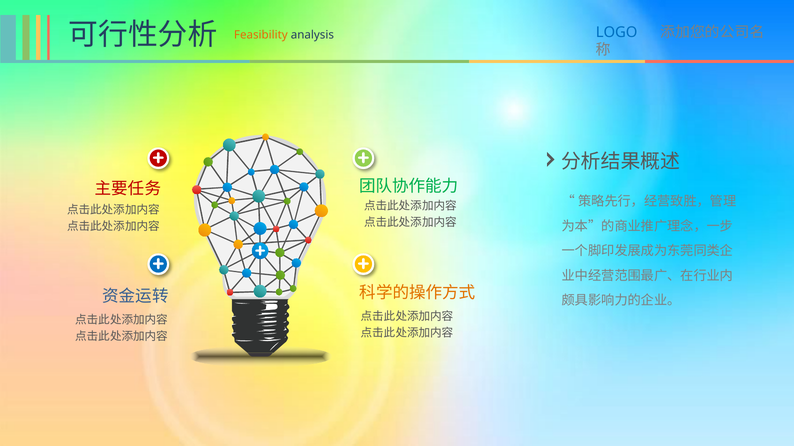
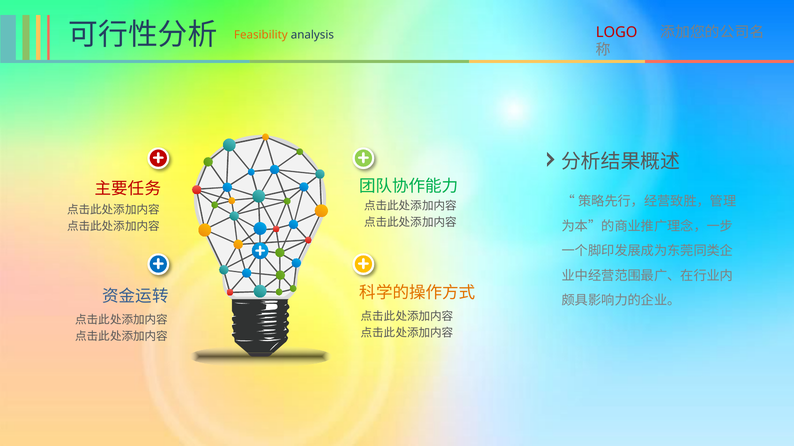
LOGO colour: blue -> red (617, 32)
